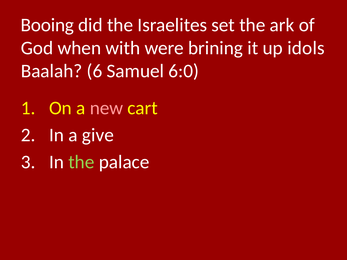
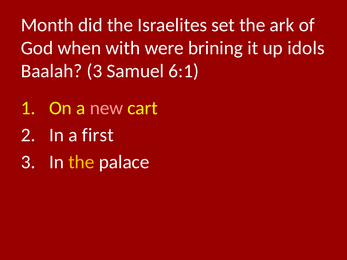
Booing: Booing -> Month (47, 25)
Baalah 6: 6 -> 3 (94, 71)
6:0: 6:0 -> 6:1 (184, 71)
give: give -> first (98, 135)
the colour: light green -> yellow (81, 162)
